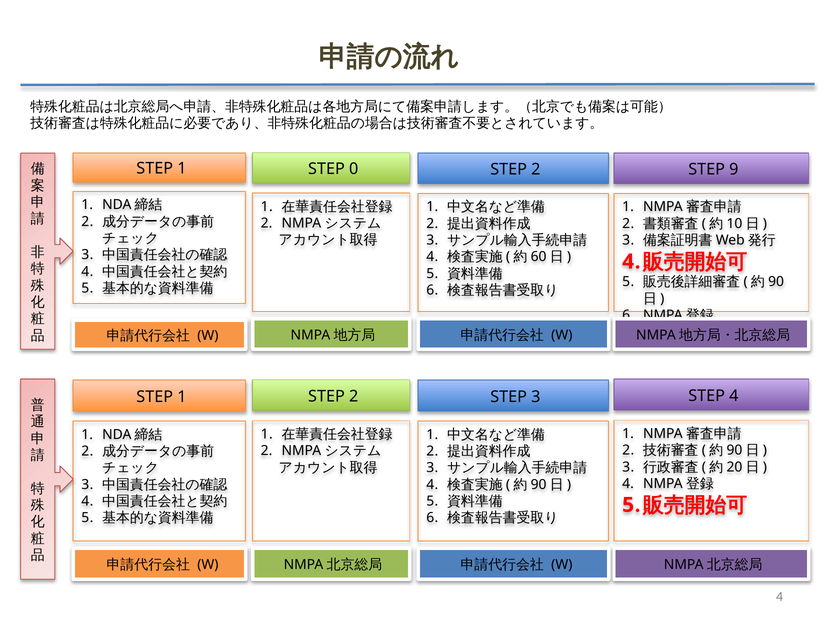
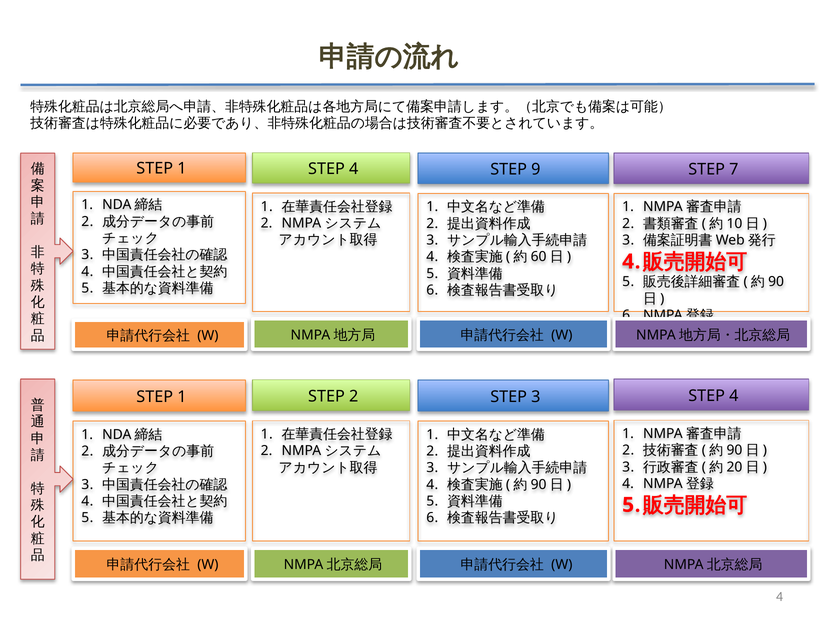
0: 0 -> 4 (354, 169)
2: 2 -> 9 (536, 169)
9: 9 -> 7 (734, 169)
